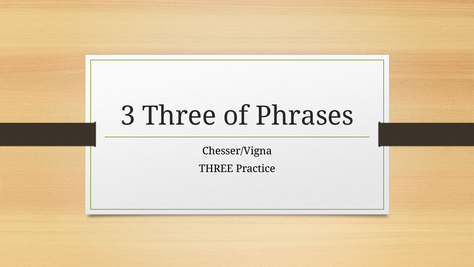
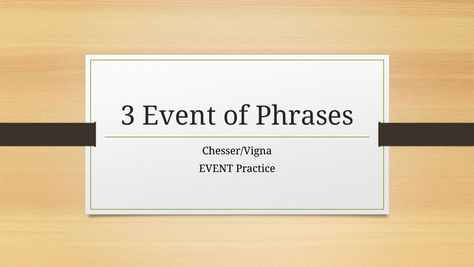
3 Three: Three -> Event (179, 116)
THREE: THREE -> EVENT (216, 168)
